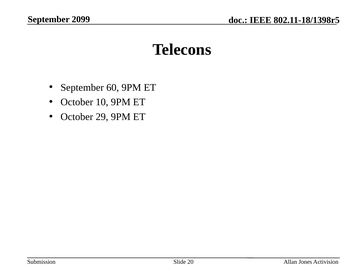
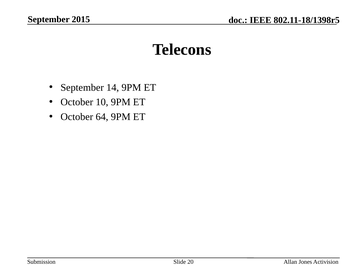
2099: 2099 -> 2015 (81, 19)
60: 60 -> 14 (113, 87)
29: 29 -> 64 (102, 117)
